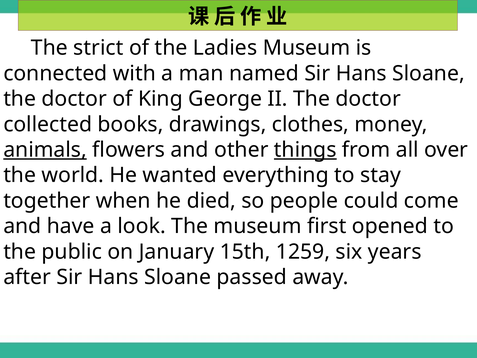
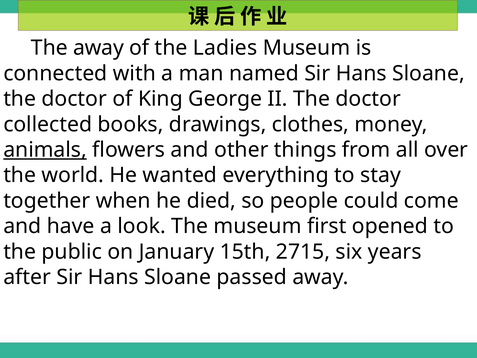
The strict: strict -> away (99, 48)
things underline: present -> none (305, 150)
1259: 1259 -> 2715 (303, 252)
